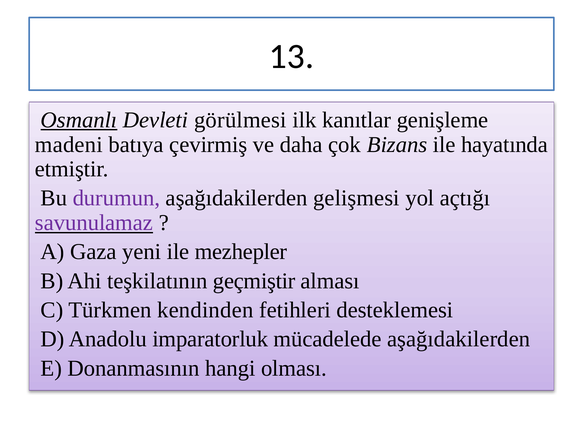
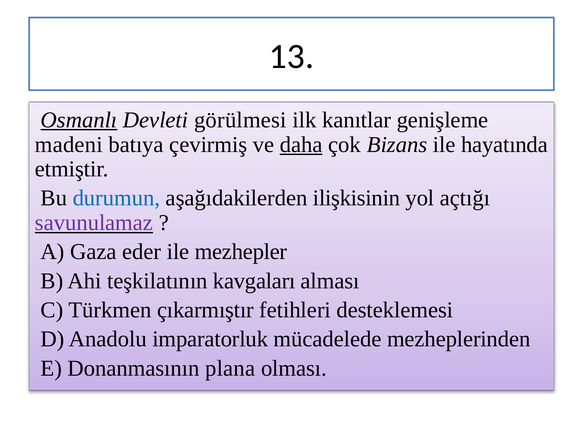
daha underline: none -> present (301, 145)
durumun colour: purple -> blue (116, 198)
gelişmesi: gelişmesi -> ilişkisinin (357, 198)
yeni: yeni -> eder (142, 252)
geçmiştir: geçmiştir -> kavgaları (254, 281)
kendinden: kendinden -> çıkarmıştır (205, 310)
mücadelede aşağıdakilerden: aşağıdakilerden -> mezheplerinden (459, 339)
hangi: hangi -> plana (230, 369)
